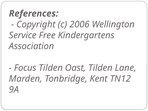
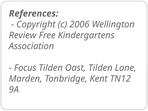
Service: Service -> Review (23, 35)
